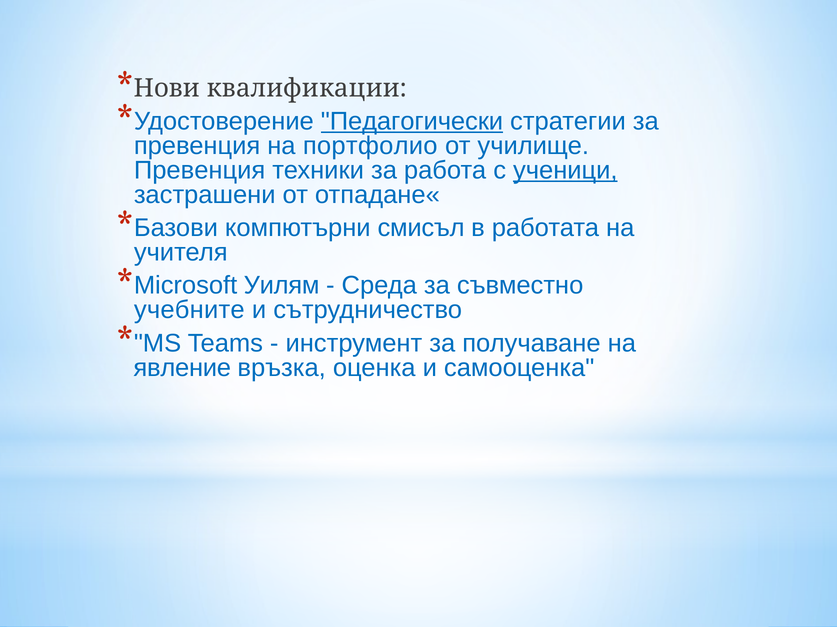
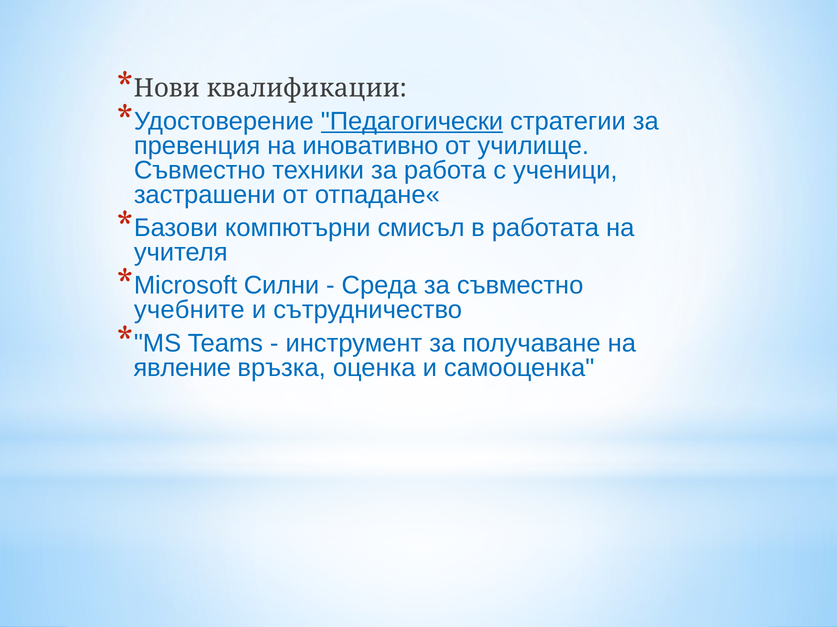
портфолио: портфолио -> иновативно (370, 146)
Превенция: Превенция -> Съвместно (200, 171)
ученици underline: present -> none (565, 171)
Уилям: Уилям -> Силни (282, 286)
